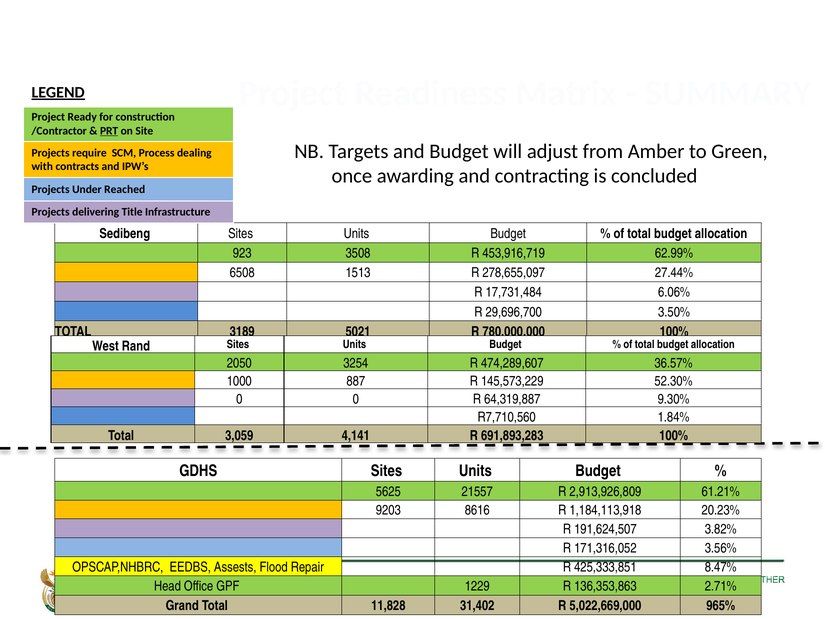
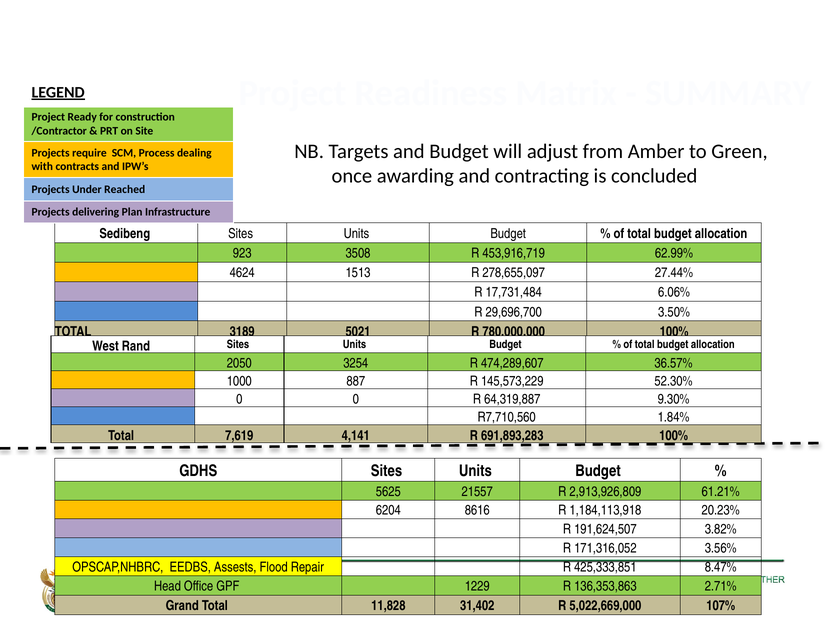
PRT underline: present -> none (109, 131)
Title: Title -> Plan (132, 212)
6508: 6508 -> 4624 (242, 273)
3,059: 3,059 -> 7,619 (239, 435)
9203: 9203 -> 6204 (388, 510)
965%: 965% -> 107% (721, 606)
